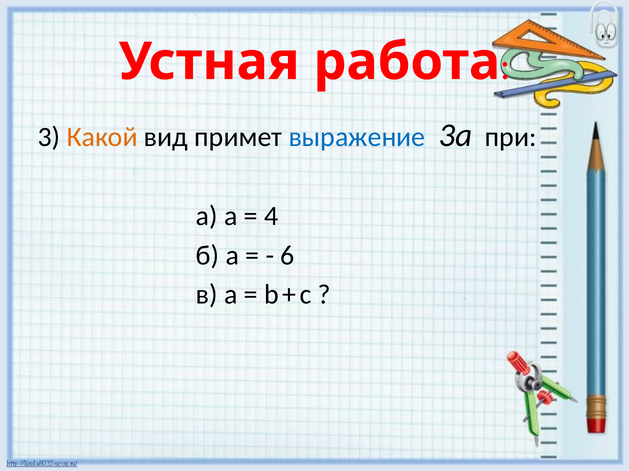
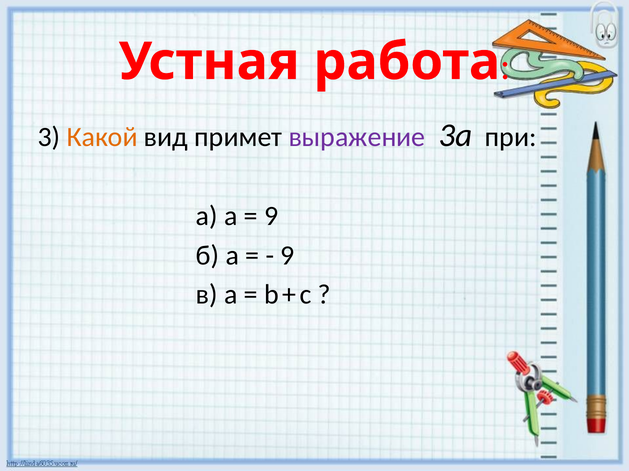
выражение colour: blue -> purple (357, 137)
4: 4 -> 9 (271, 217)
6: 6 -> 9 (287, 256)
